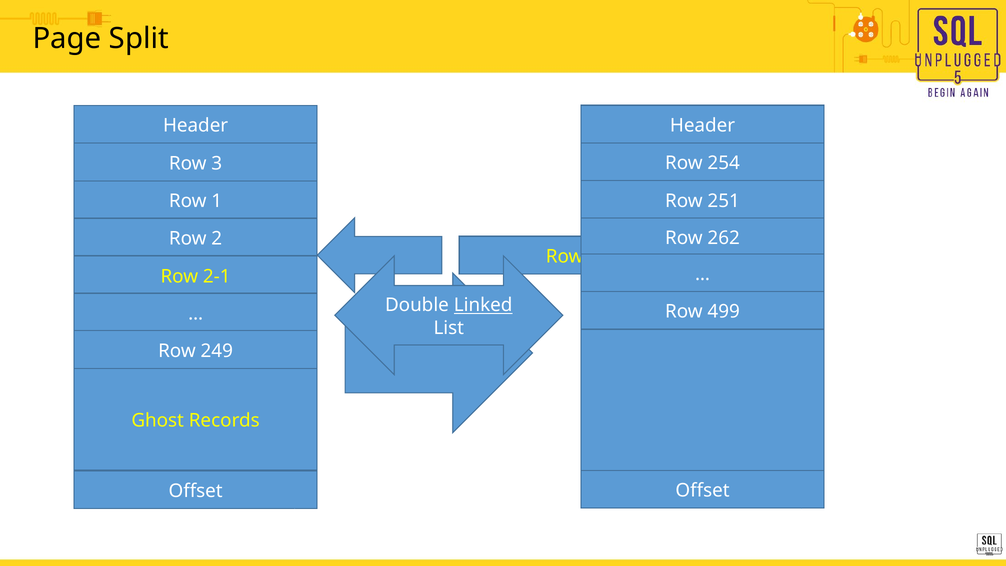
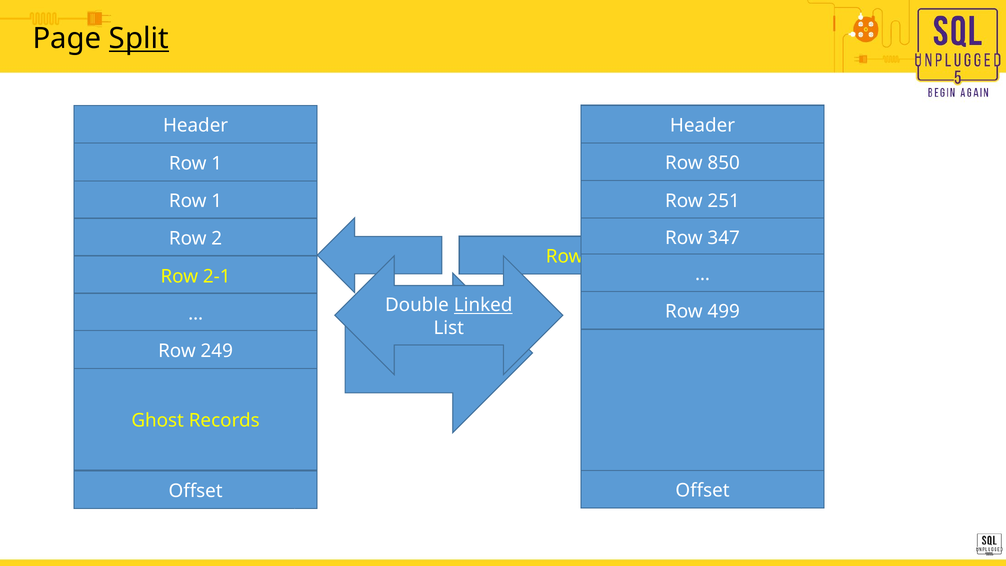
Split underline: none -> present (139, 39)
254: 254 -> 850 (724, 163)
3: 3 -> 1 (217, 163)
262: 262 -> 347 (724, 238)
